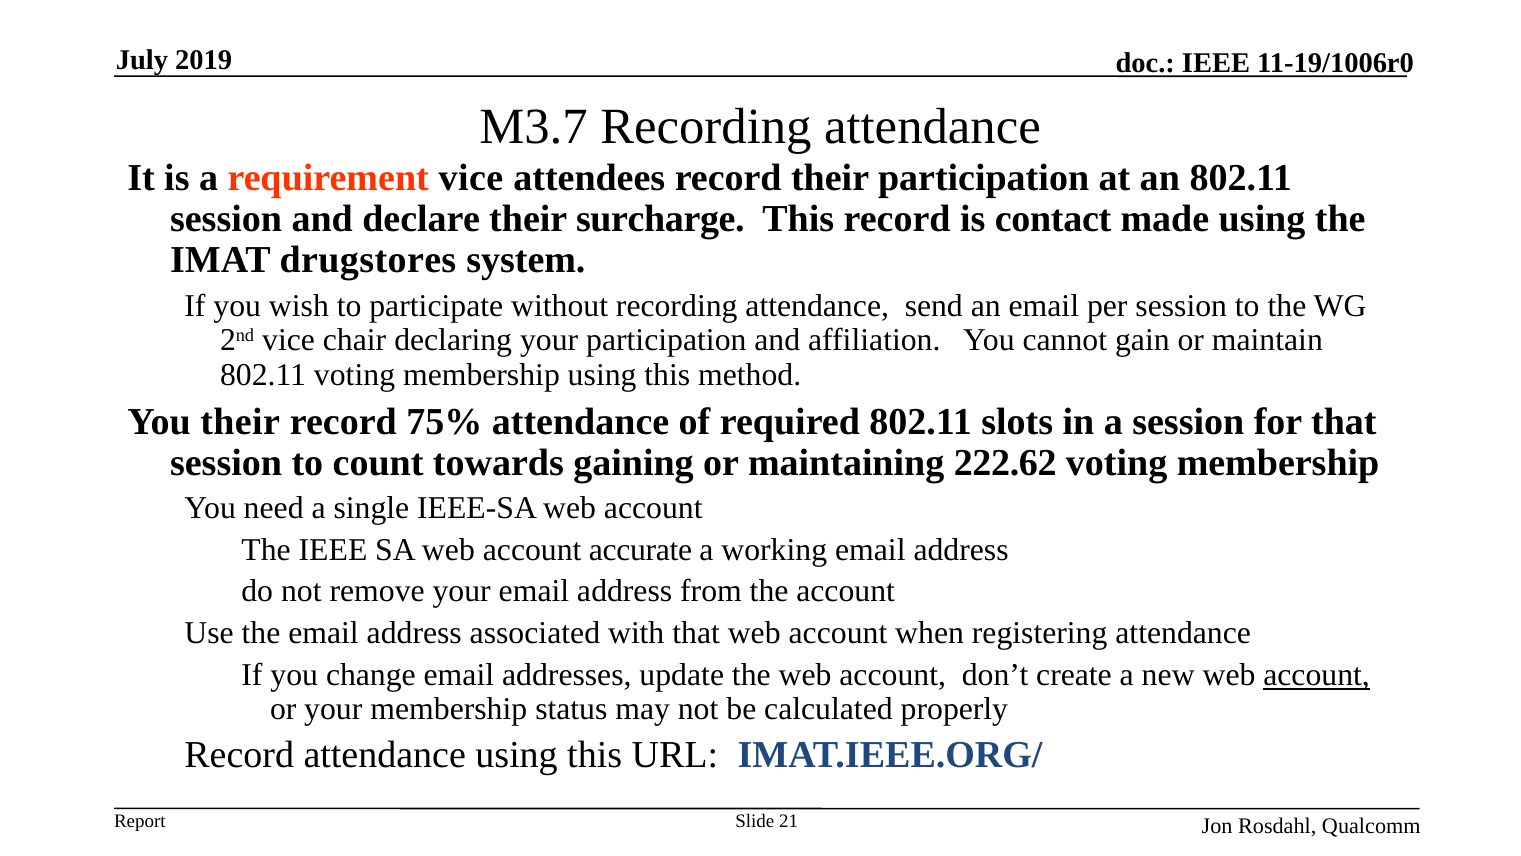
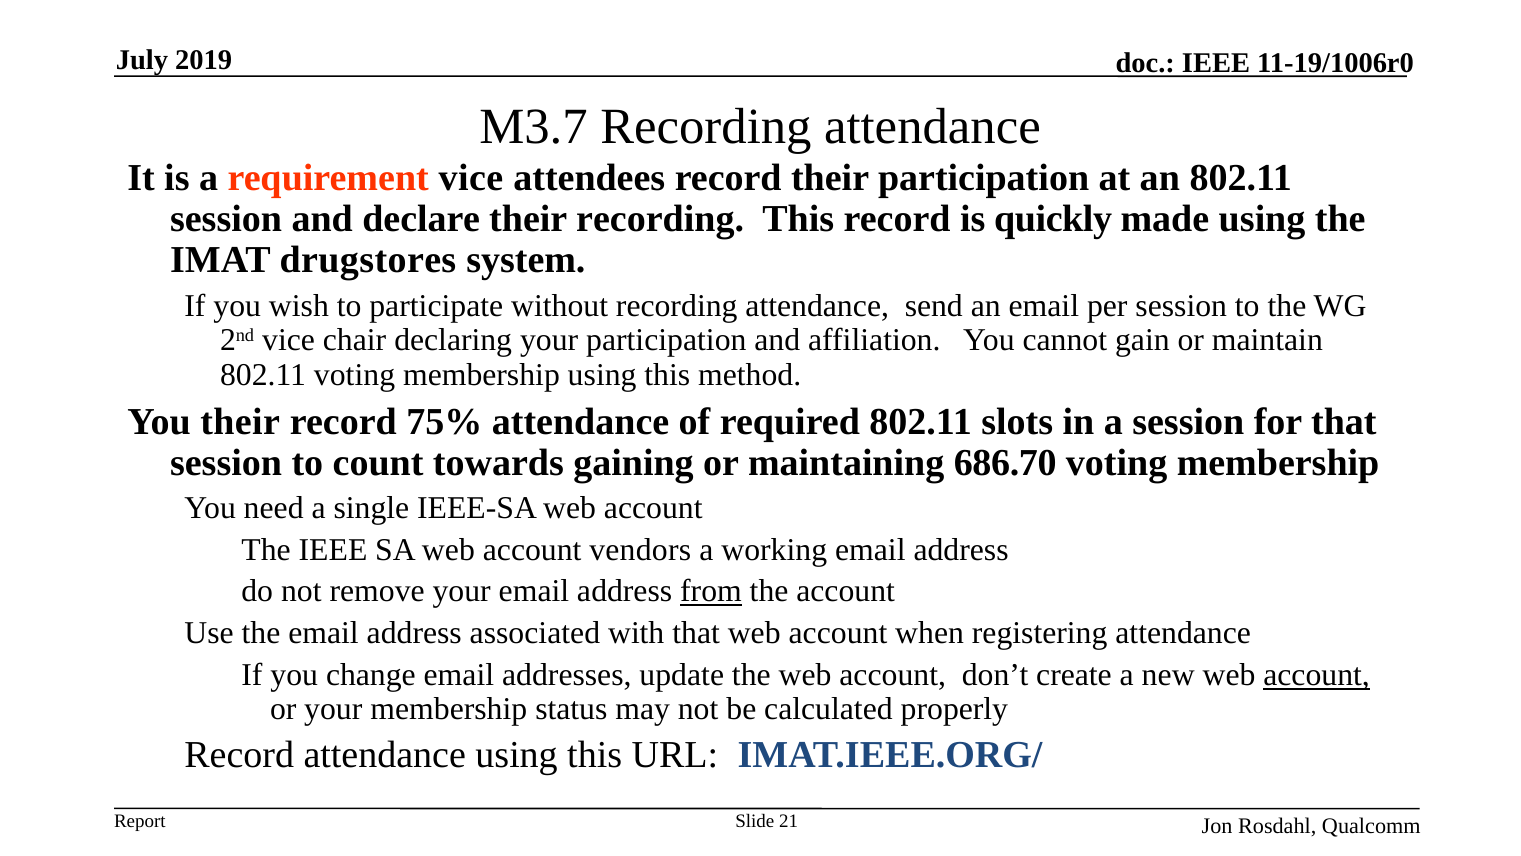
their surcharge: surcharge -> recording (660, 219)
contact: contact -> quickly (1053, 219)
222.62: 222.62 -> 686.70 (1005, 463)
accurate: accurate -> vendors (640, 550)
from underline: none -> present (711, 591)
